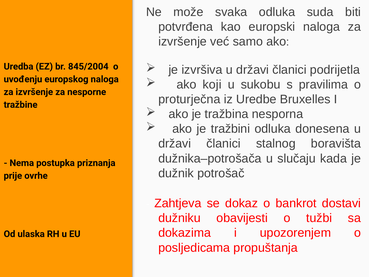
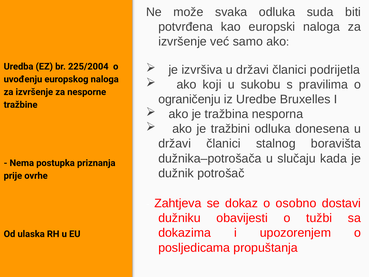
845/2004: 845/2004 -> 225/2004 (88, 66)
proturječna: proturječna -> ograničenju (189, 99)
bankrot: bankrot -> osobno (296, 203)
